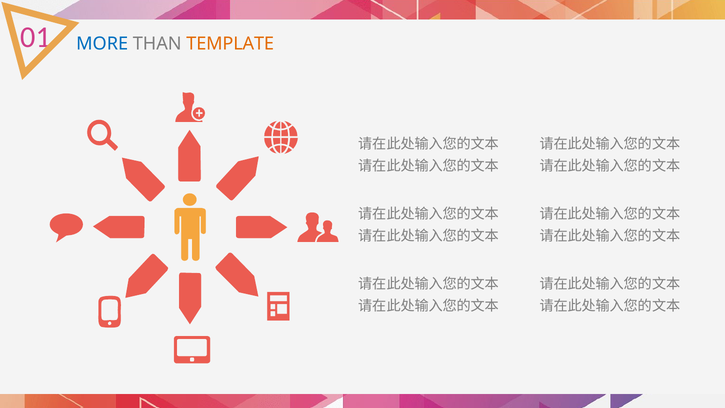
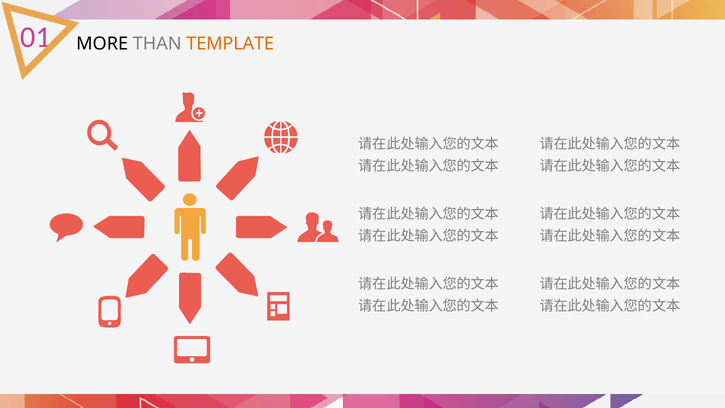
MORE colour: blue -> black (102, 44)
